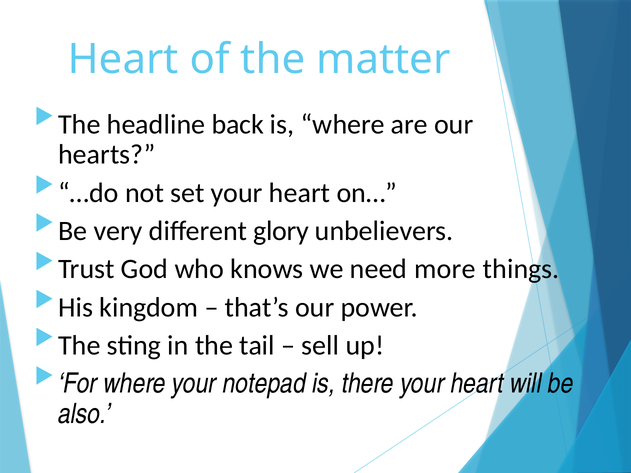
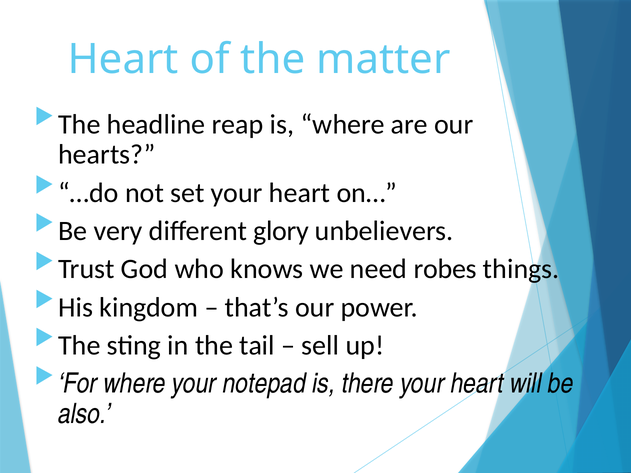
back: back -> reap (238, 124)
more: more -> robes (445, 269)
